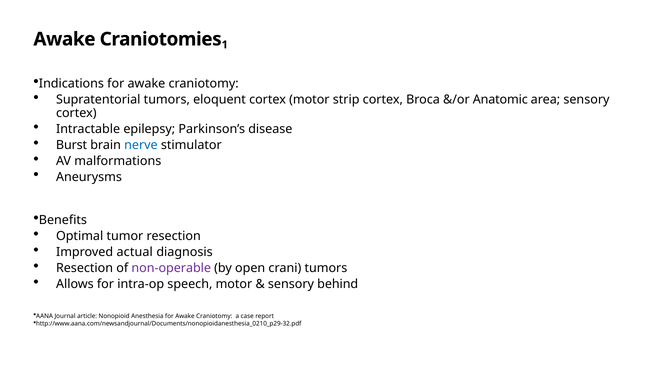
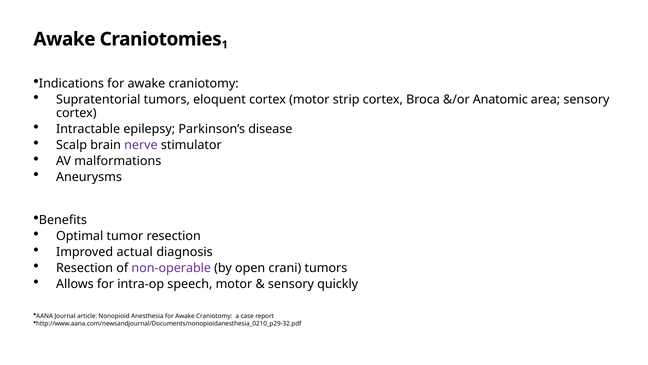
Burst: Burst -> Scalp (71, 145)
nerve colour: blue -> purple (141, 145)
behind: behind -> quickly (338, 284)
